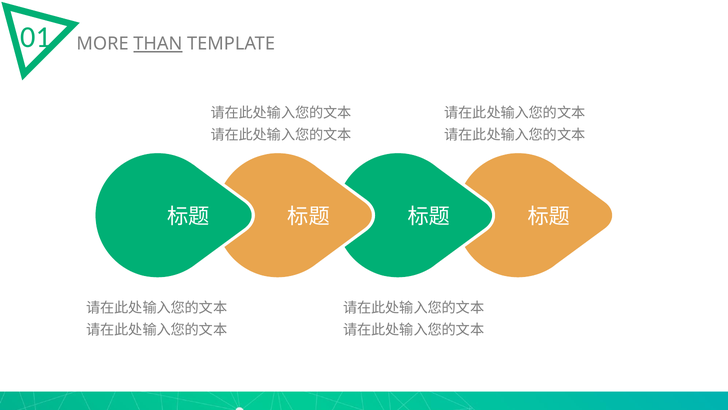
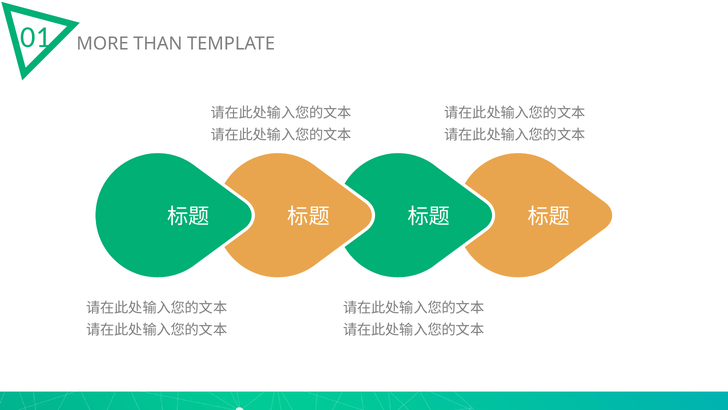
THAN underline: present -> none (158, 44)
